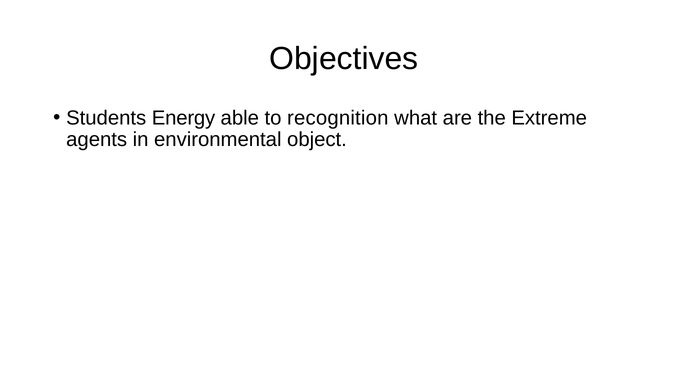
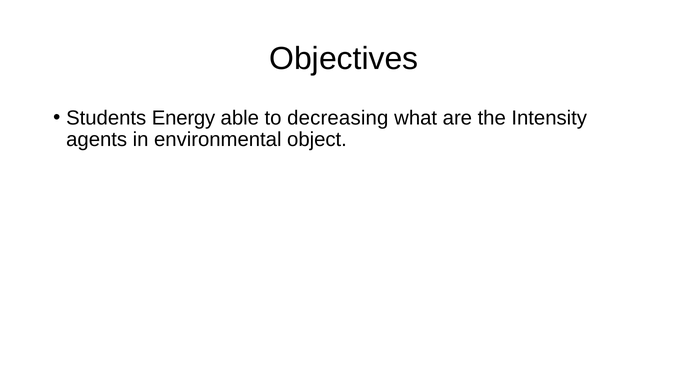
recognition: recognition -> decreasing (338, 118)
Extreme: Extreme -> Intensity (549, 118)
